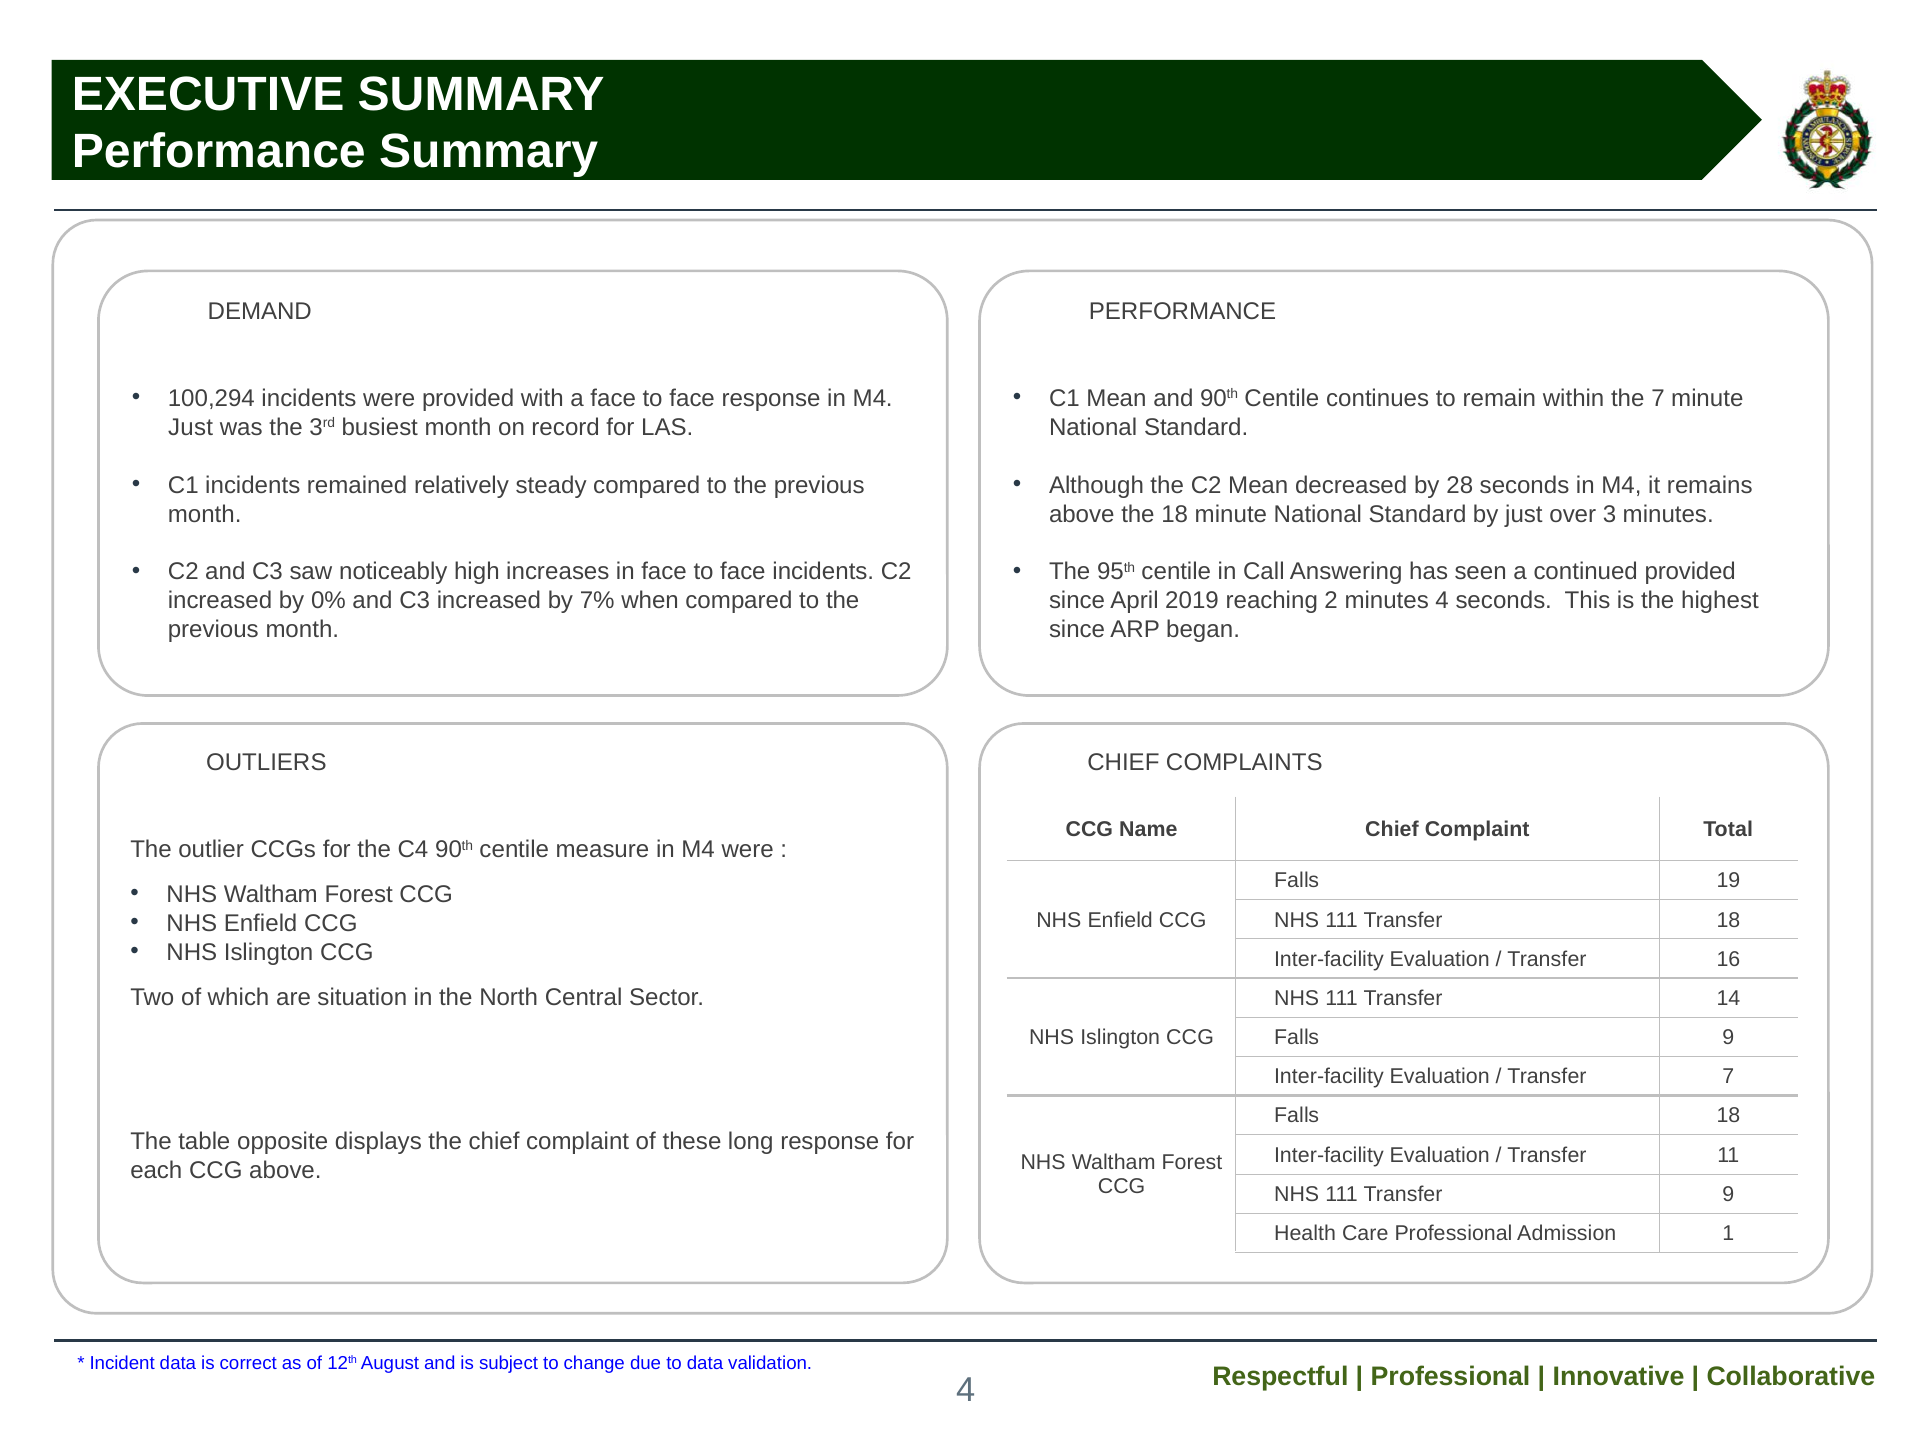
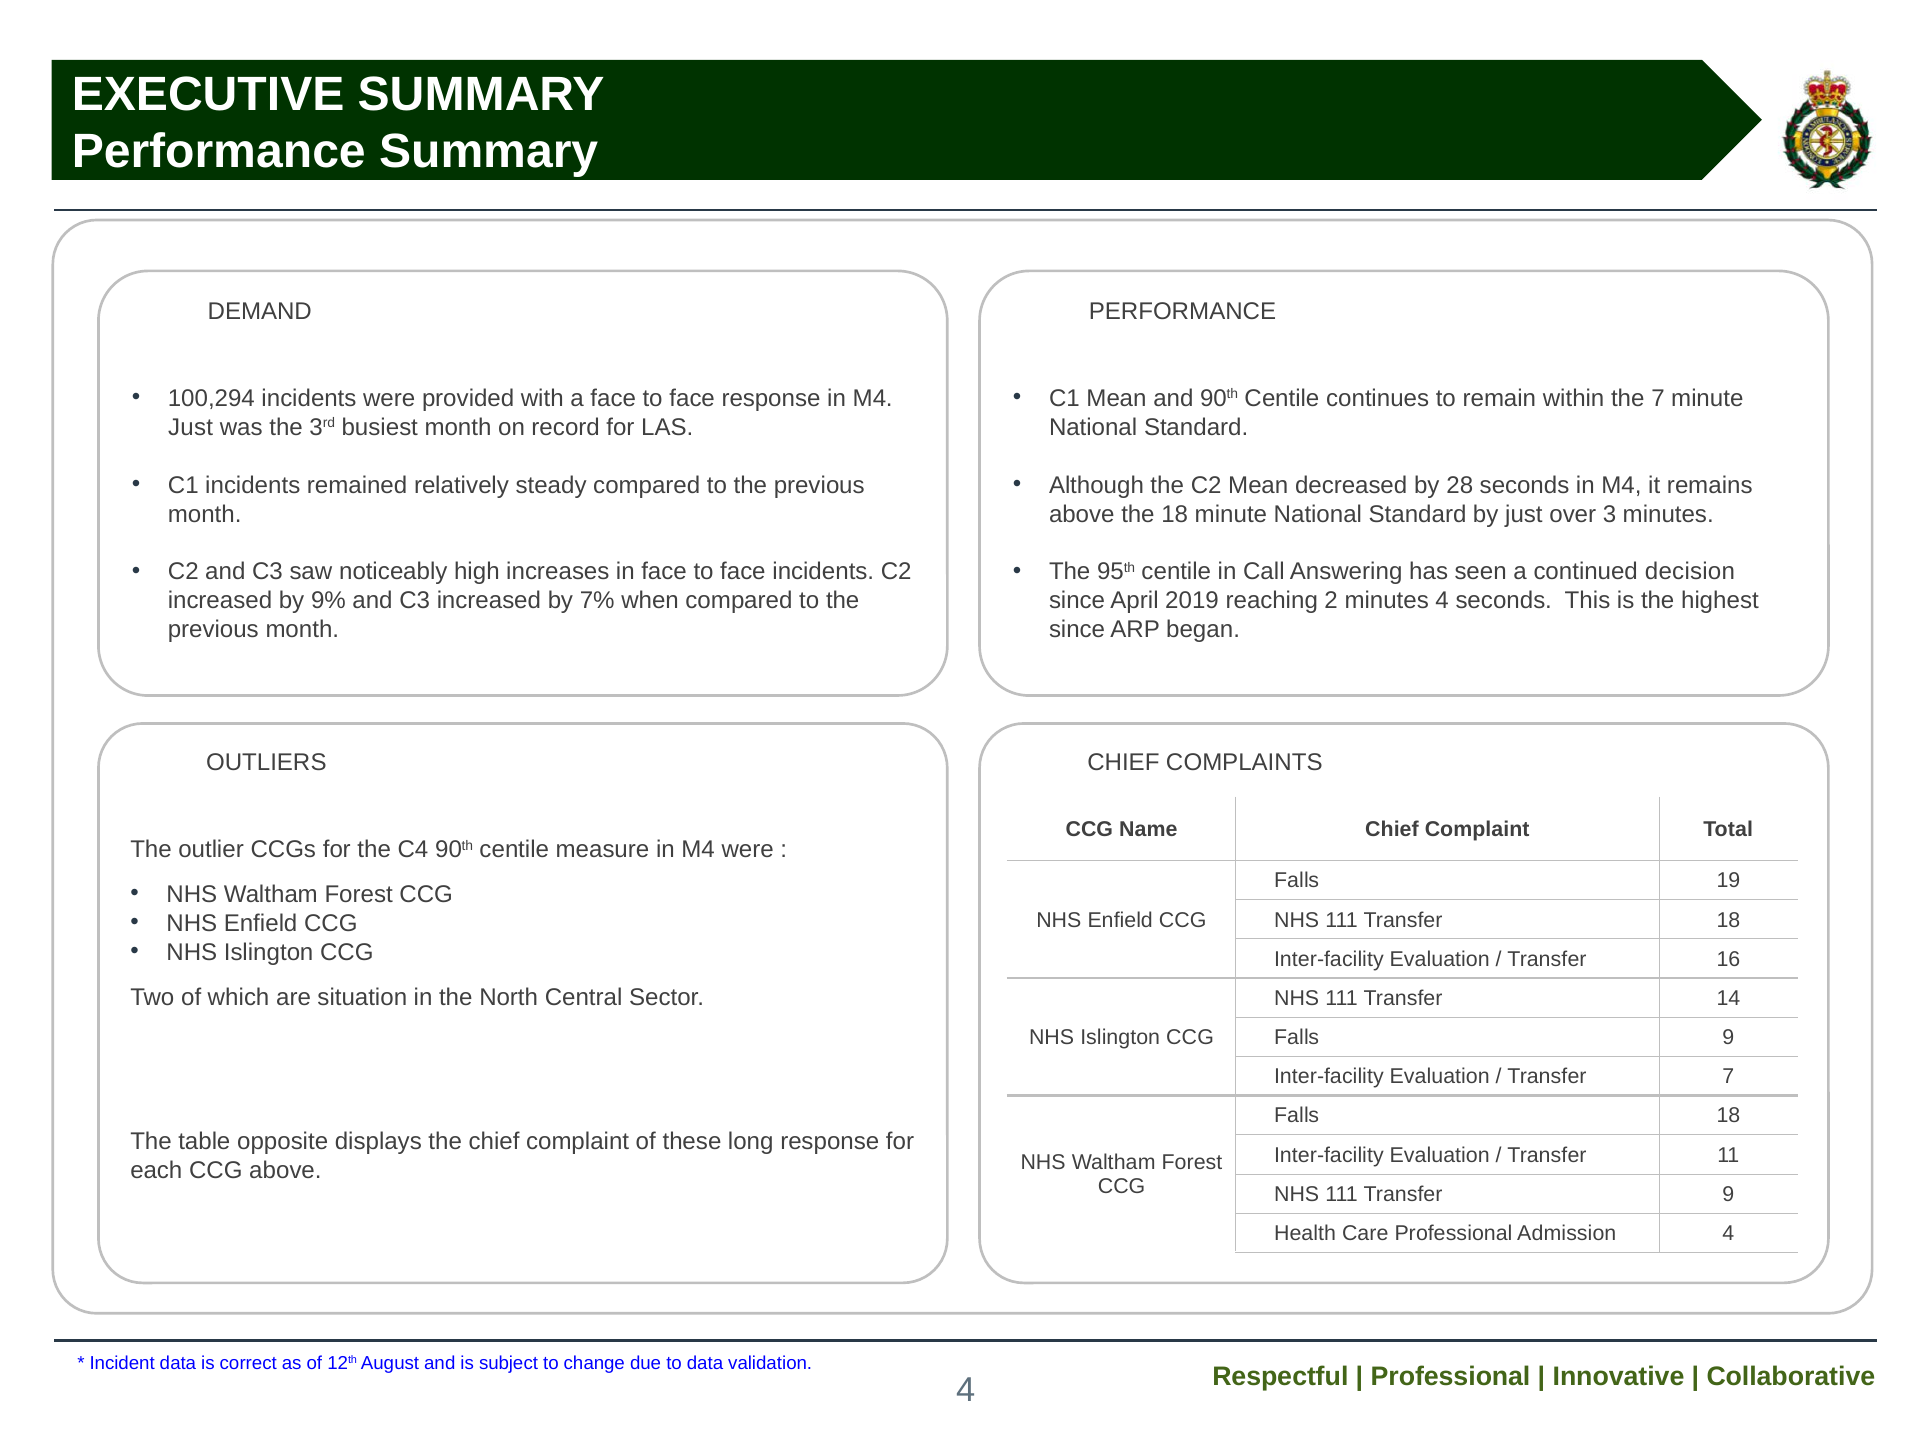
continued provided: provided -> decision (1690, 572)
0%: 0% -> 9% (328, 601)
Admission 1: 1 -> 4 (1728, 1233)
